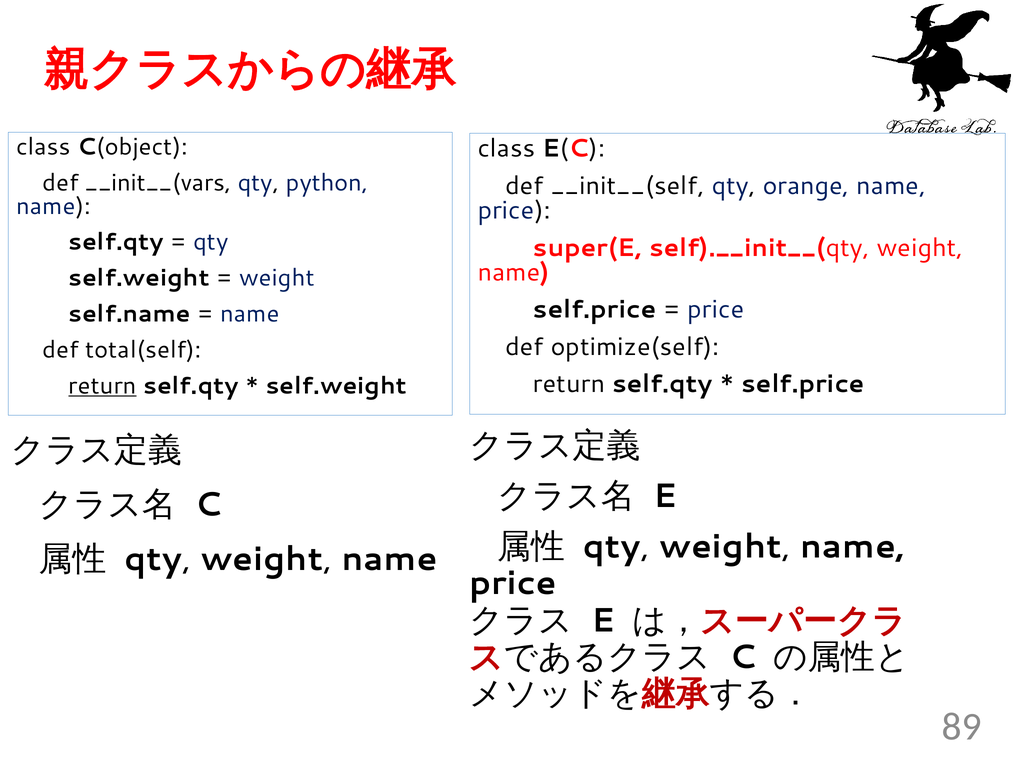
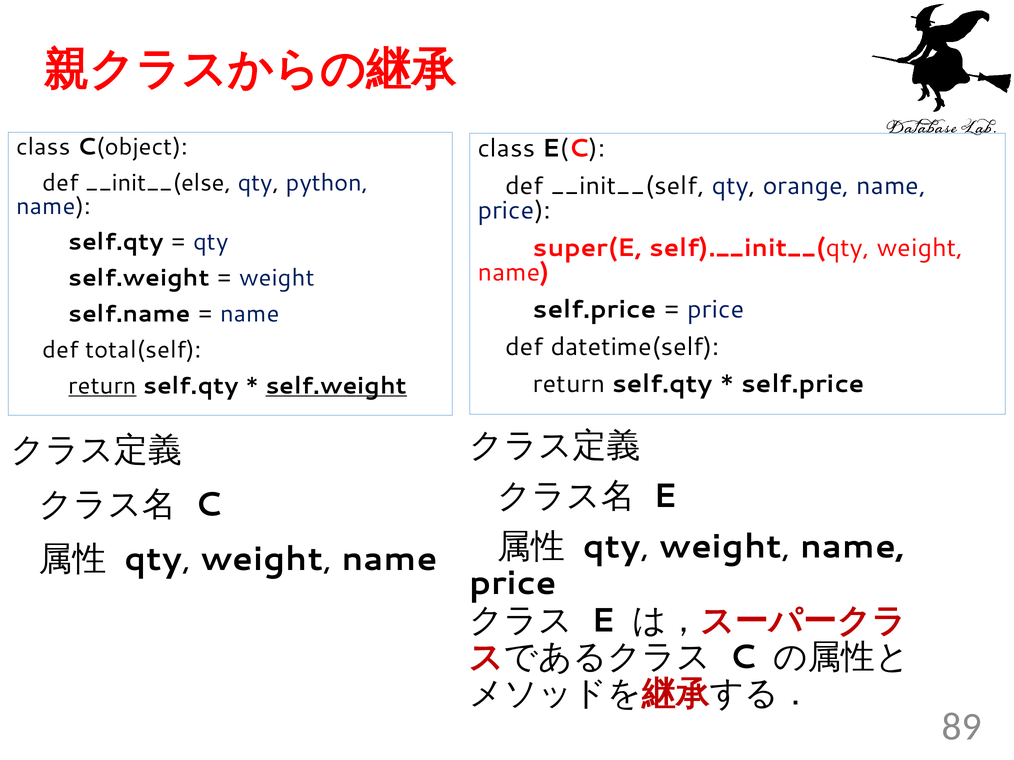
__init__(vars: __init__(vars -> __init__(else (158, 183)
optimize(self: optimize(self -> datetime(self (635, 347)
self.weight underline: none -> present (336, 386)
